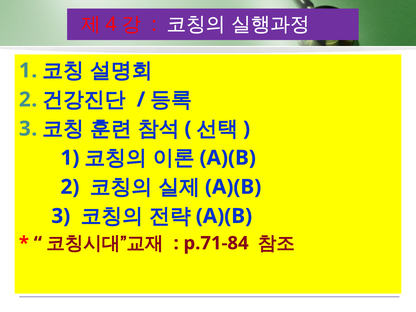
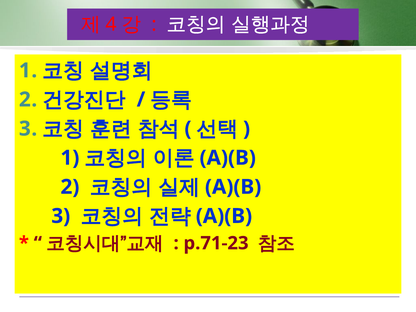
p.71-84: p.71-84 -> p.71-23 (216, 243)
